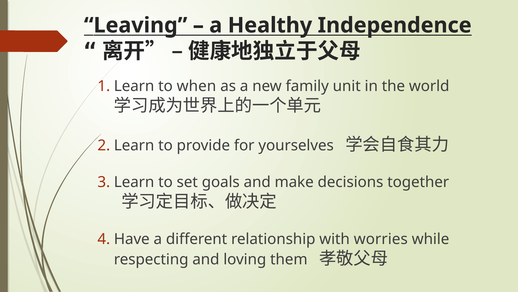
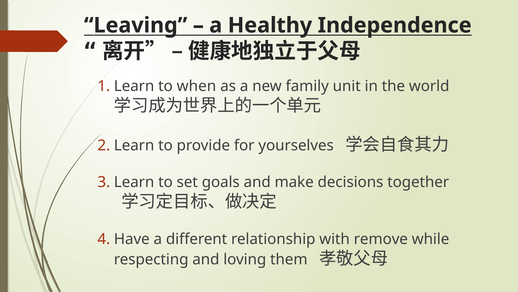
worries: worries -> remove (381, 239)
